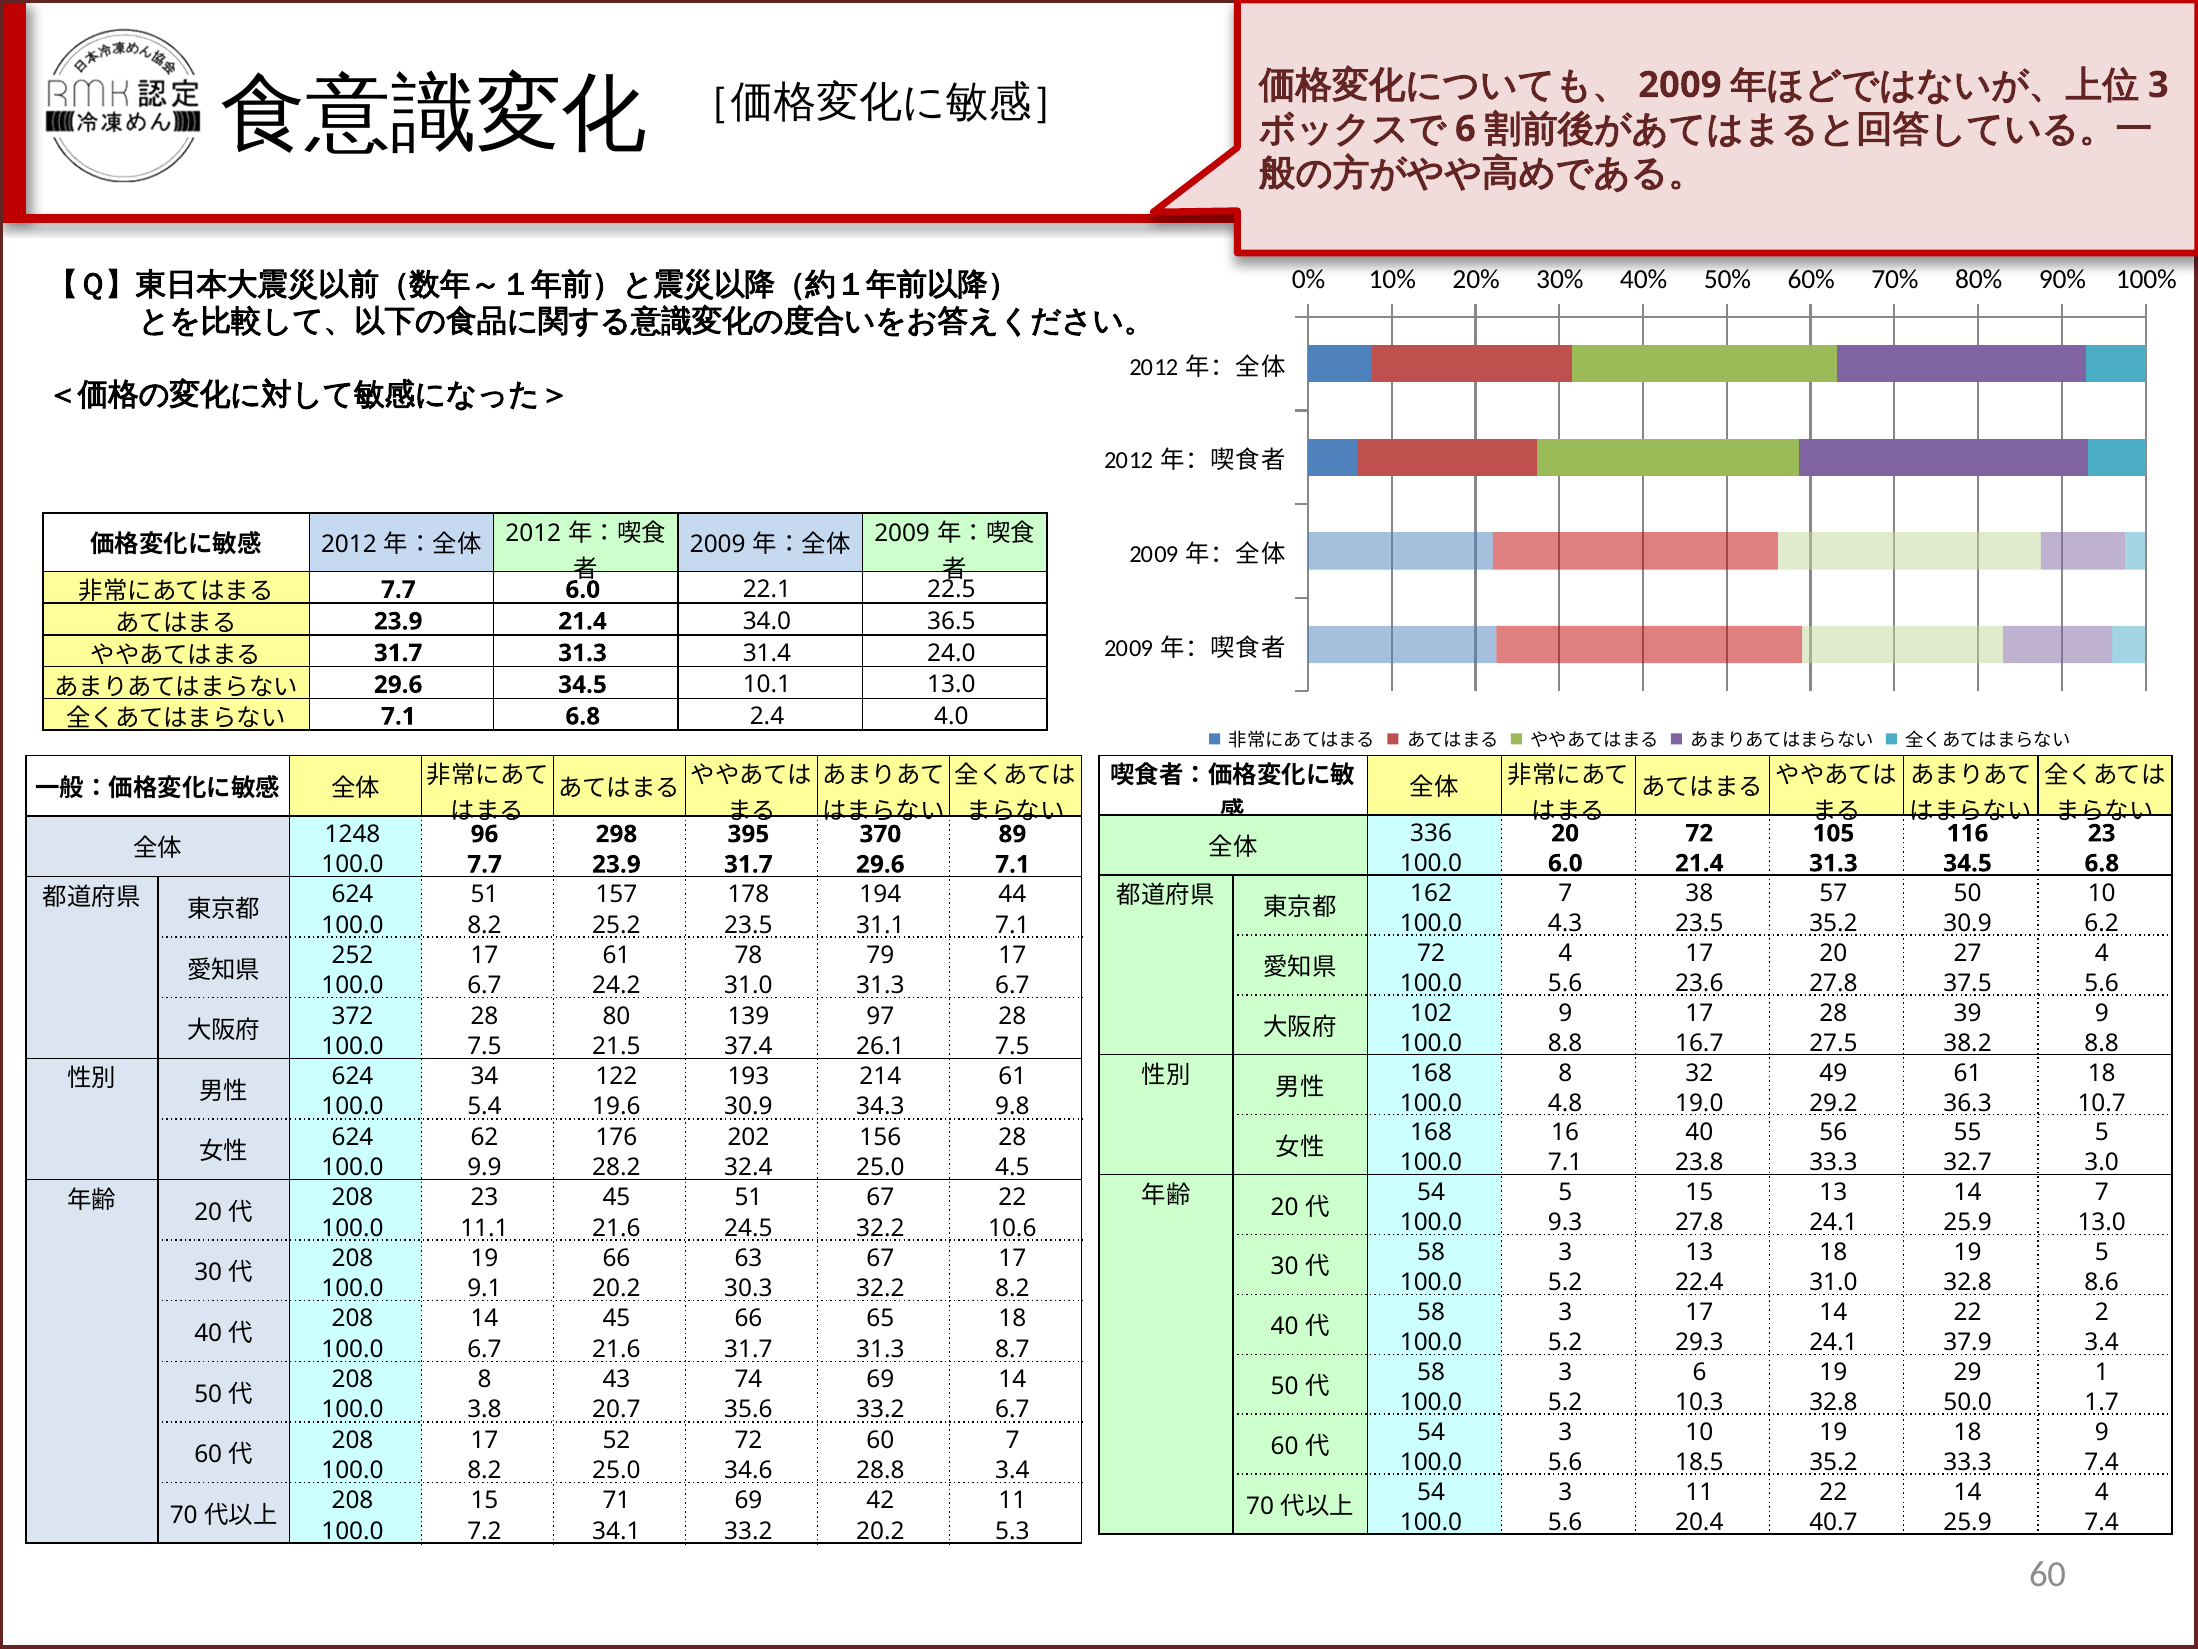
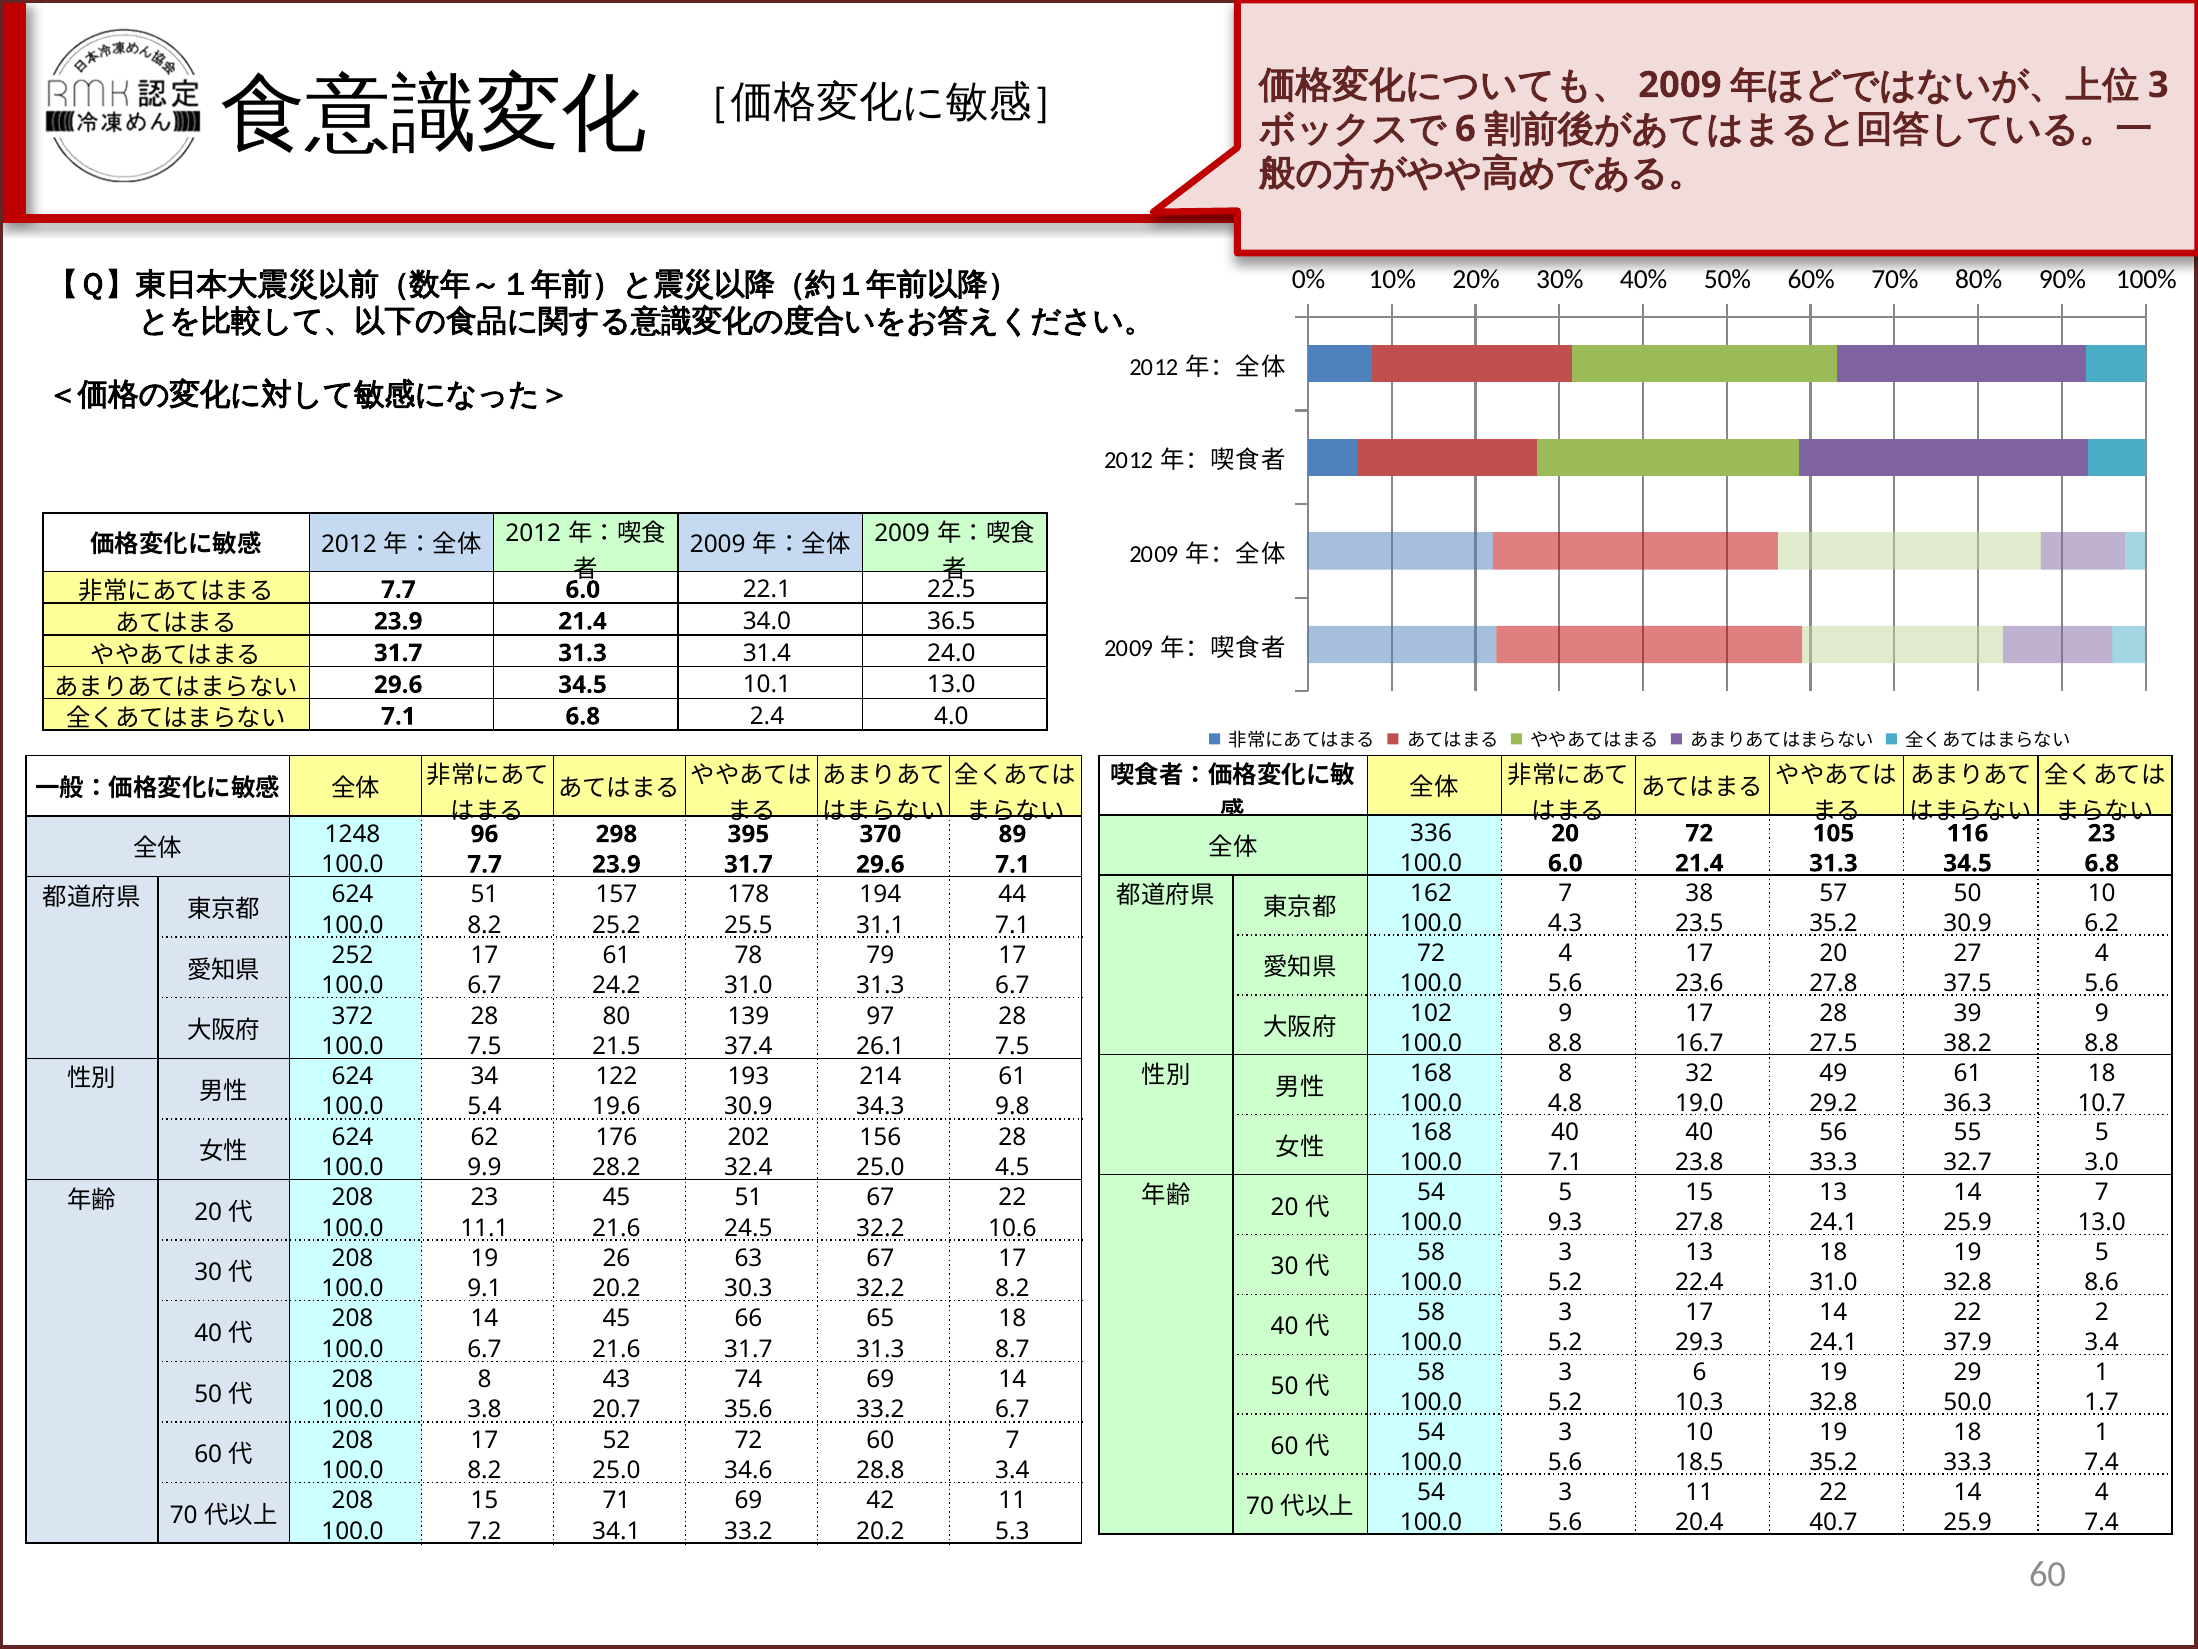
25.2 23.5: 23.5 -> 25.5 (748, 925)
16: 16 -> 40 (1565, 1133)
19 66: 66 -> 26 (616, 1258)
18 9: 9 -> 1 (2102, 1432)
